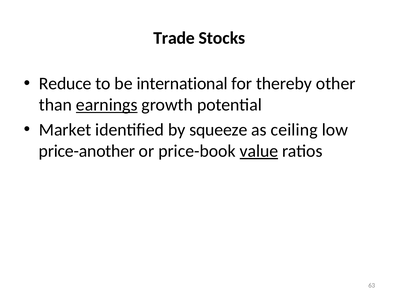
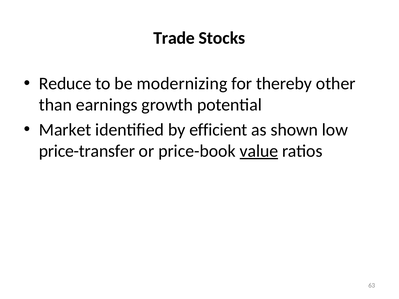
international: international -> modernizing (182, 84)
earnings underline: present -> none (107, 105)
squeeze: squeeze -> efficient (218, 130)
ceiling: ceiling -> shown (294, 130)
price-another: price-another -> price-transfer (87, 151)
